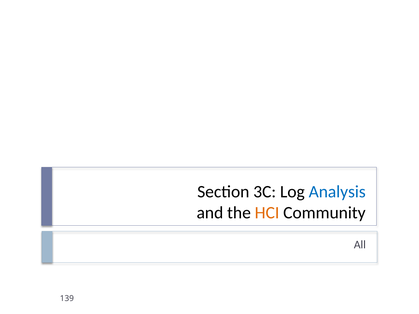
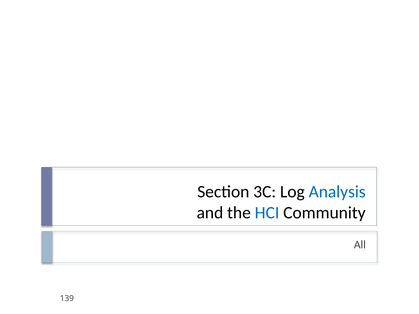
HCI colour: orange -> blue (267, 213)
